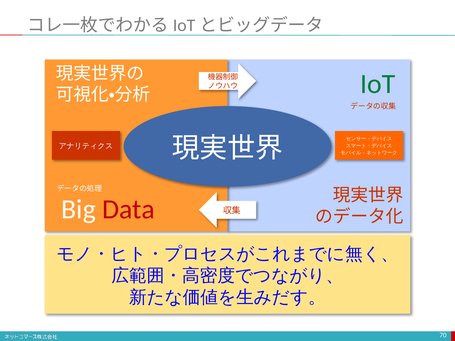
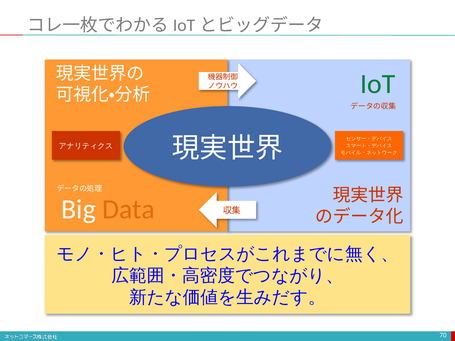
Data colour: red -> orange (128, 209)
